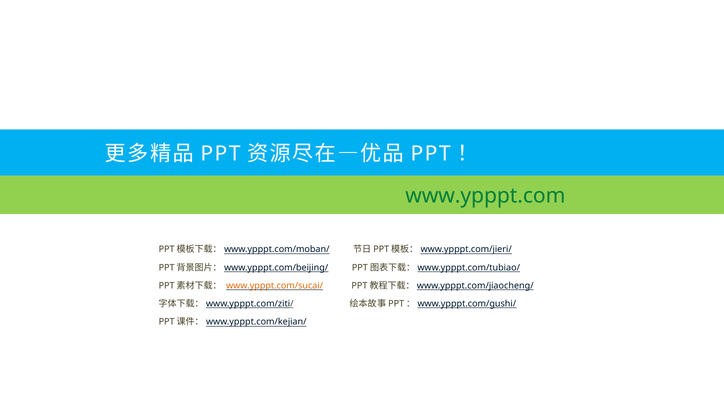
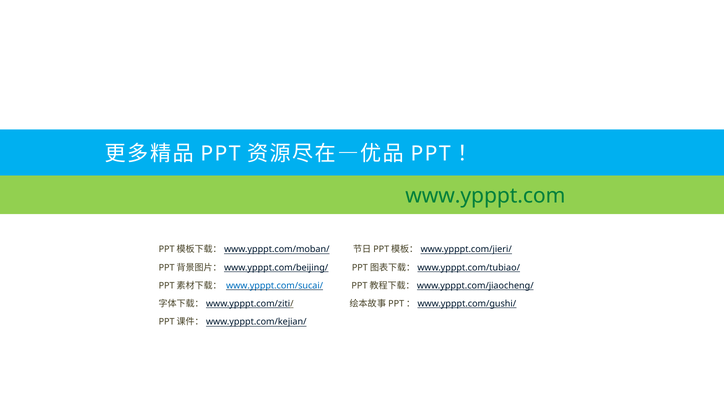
www.ypppt.com/sucai/ colour: orange -> blue (275, 286)
